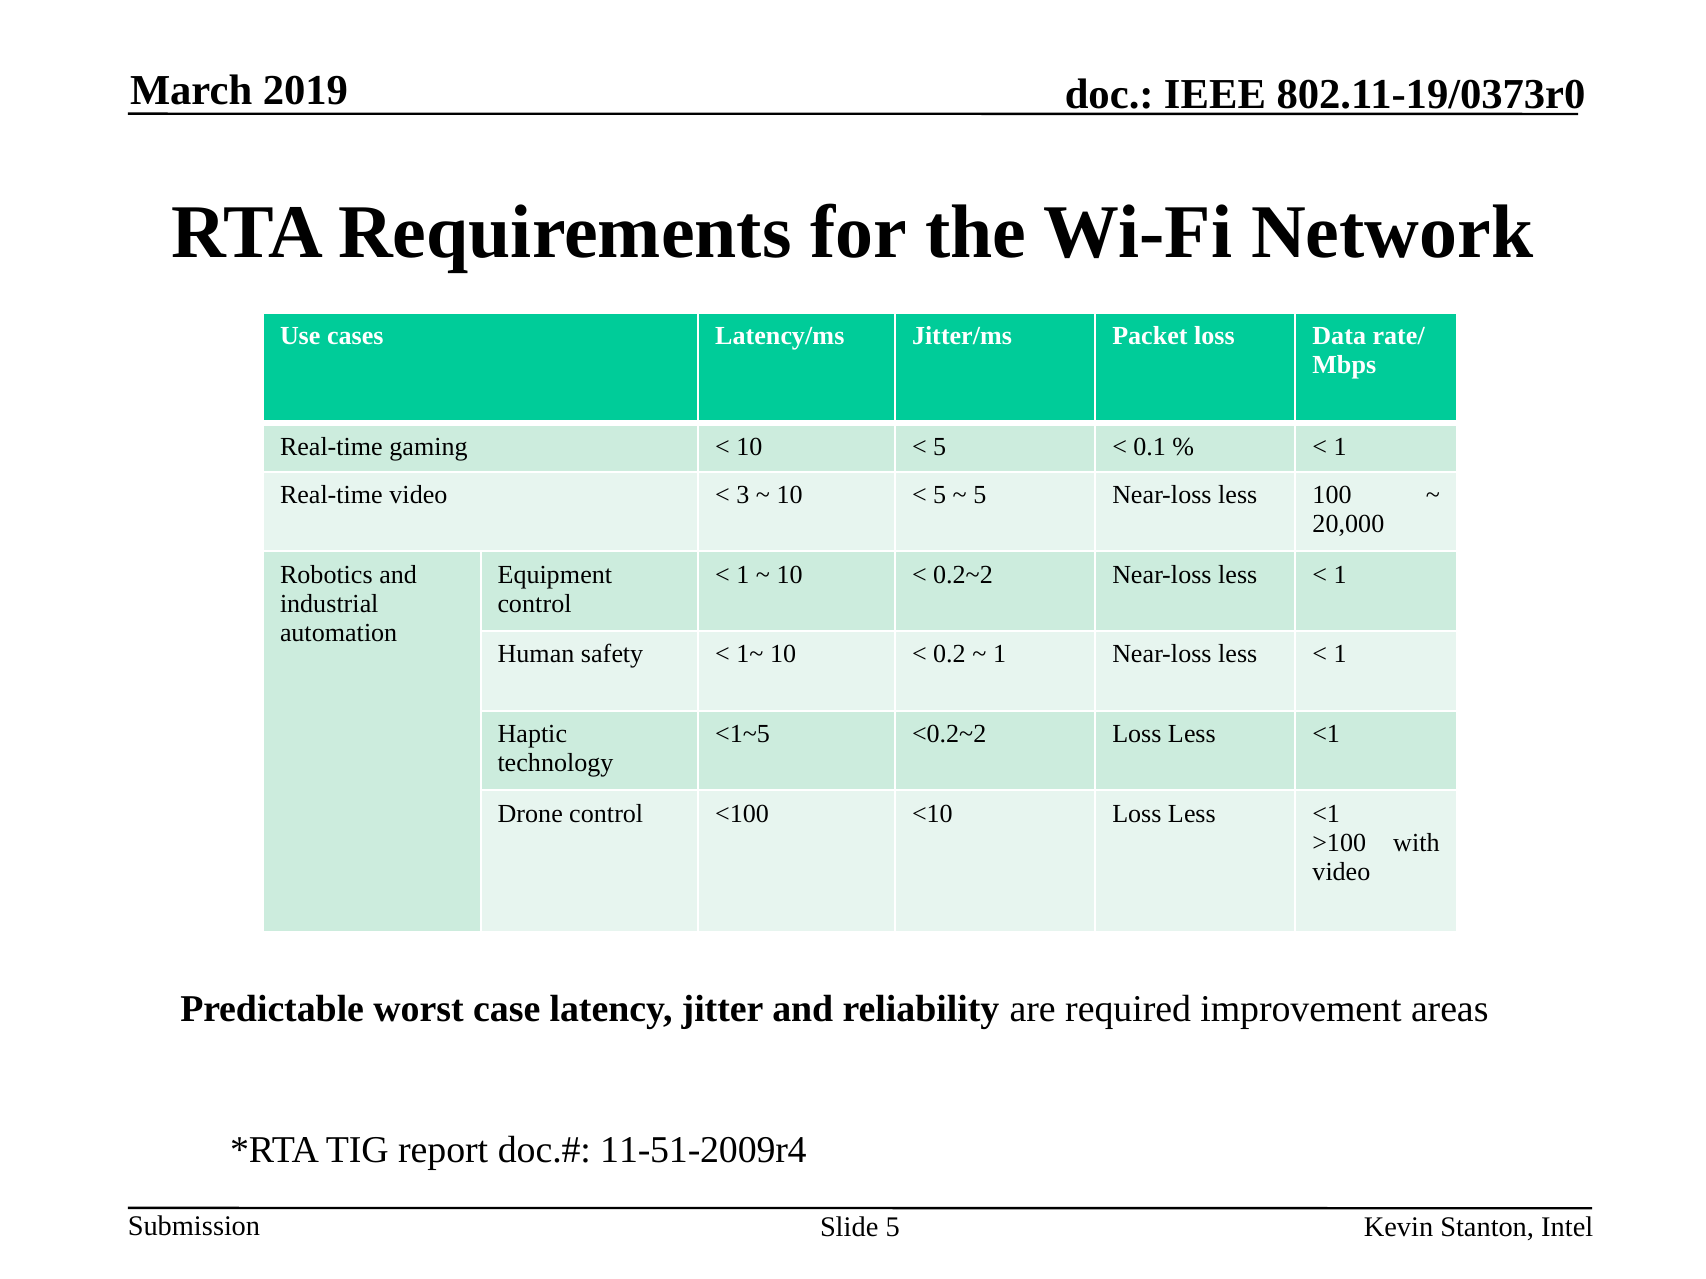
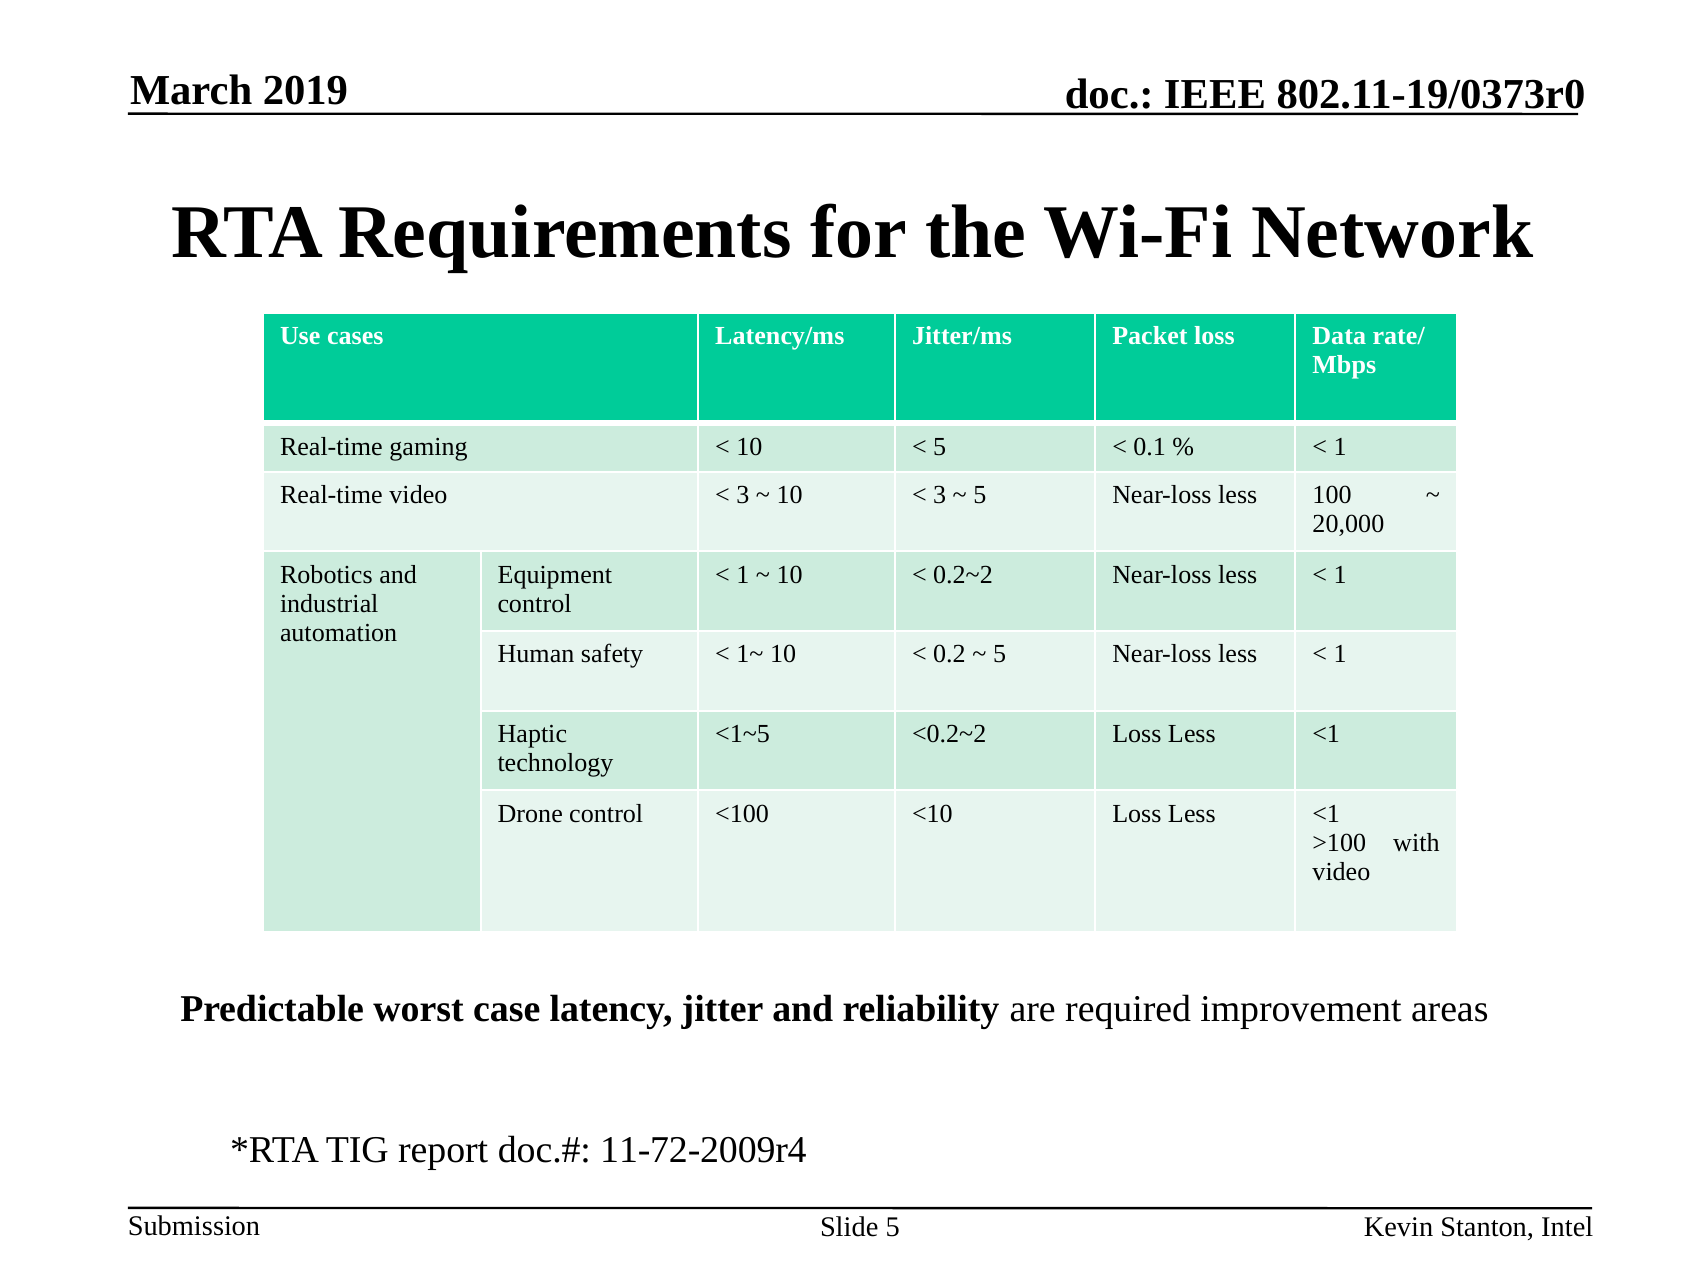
5: 5 -> 3 (940, 495)
1: 1 -> 5 (1000, 655)
11-51-2009r4: 11-51-2009r4 -> 11-72-2009r4 (703, 1151)
